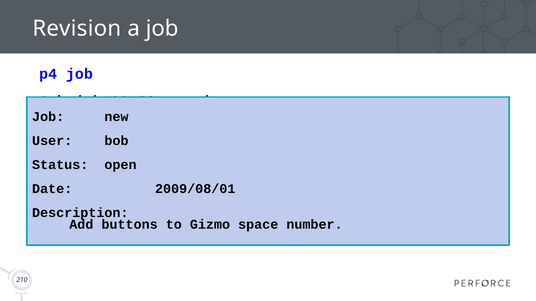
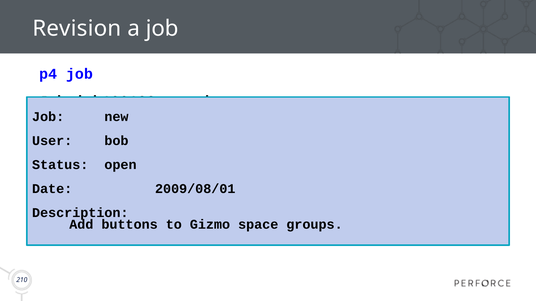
number: number -> groups (314, 225)
